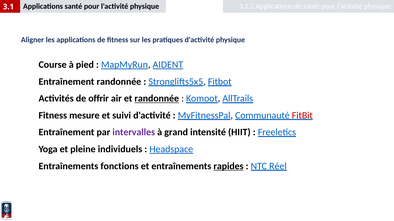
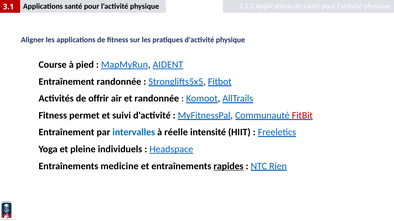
randonnée underline: present -> none (157, 99)
mesure: mesure -> permet (84, 116)
intervalles colour: purple -> blue (134, 133)
grand: grand -> réelle (176, 133)
fonctions: fonctions -> medicine (120, 166)
Réel: Réel -> Rien (278, 166)
